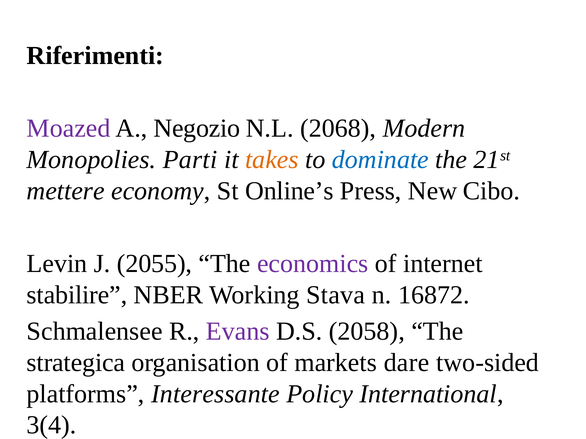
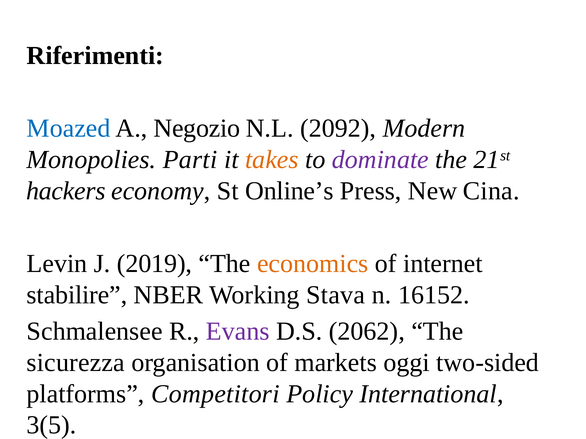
Moazed colour: purple -> blue (69, 129)
2068: 2068 -> 2092 (338, 129)
dominate colour: blue -> purple (380, 160)
mettere: mettere -> hackers (66, 191)
Cibo: Cibo -> Cina (491, 191)
2055: 2055 -> 2019 (155, 264)
economics colour: purple -> orange (313, 264)
16872: 16872 -> 16152 (434, 295)
2058: 2058 -> 2062 (367, 332)
strategica: strategica -> sicurezza (76, 363)
dare: dare -> oggi (407, 363)
Interessante: Interessante -> Competitori (215, 394)
3(4: 3(4 -> 3(5 (52, 426)
